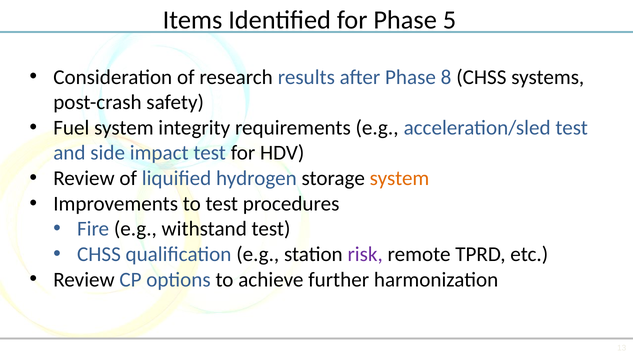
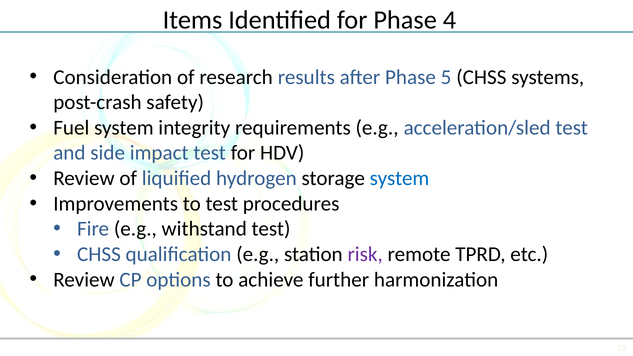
5: 5 -> 4 (449, 20)
8: 8 -> 5 (446, 77)
system colour: orange -> blue (399, 178)
